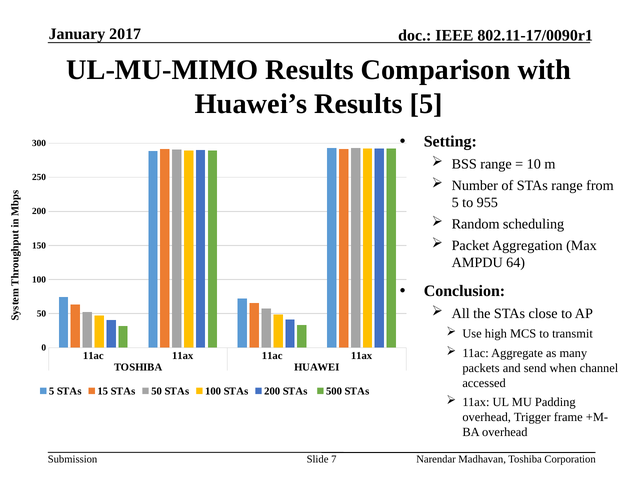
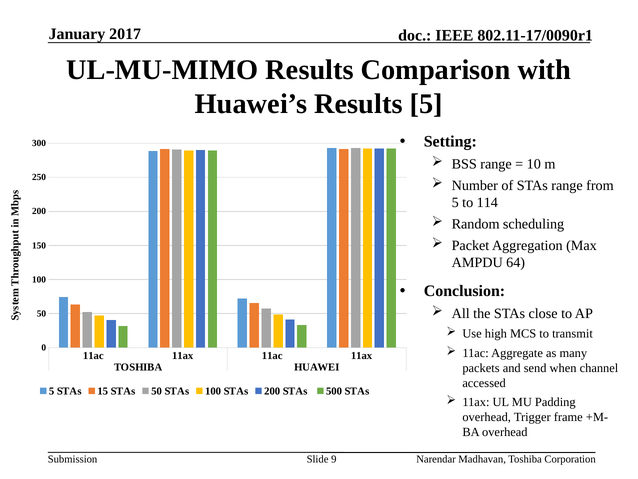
955: 955 -> 114 (487, 202)
7: 7 -> 9 (334, 459)
